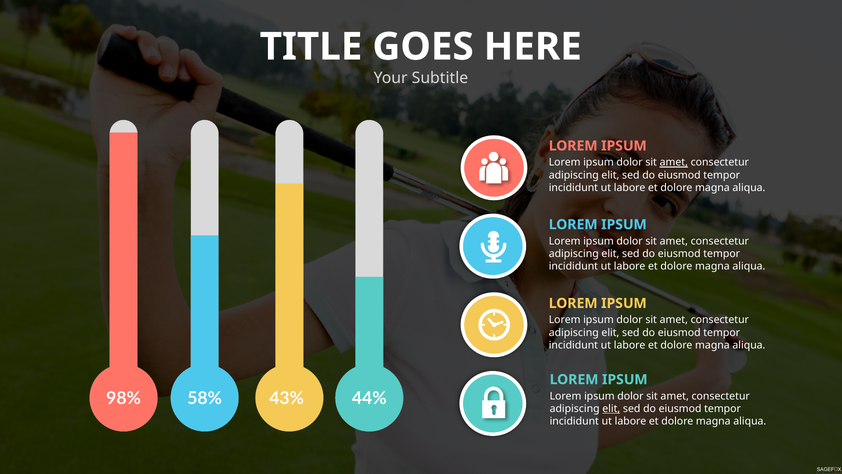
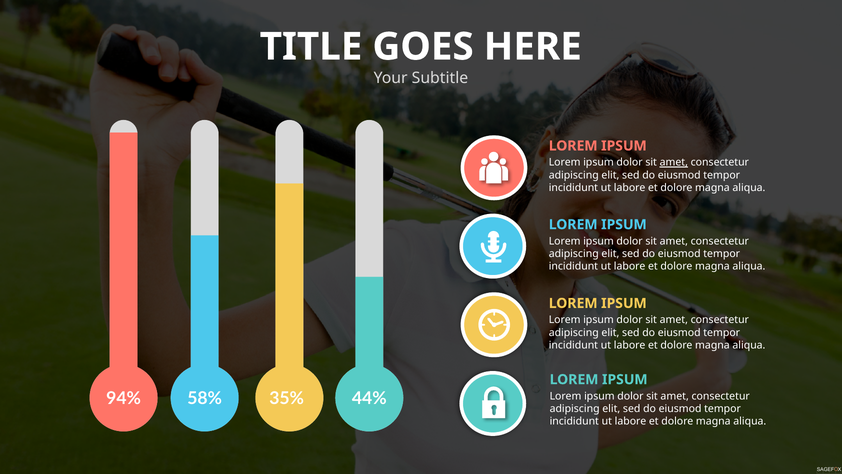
98%: 98% -> 94% (124, 398)
43%: 43% -> 35% (287, 398)
elit underline: present -> none (611, 408)
